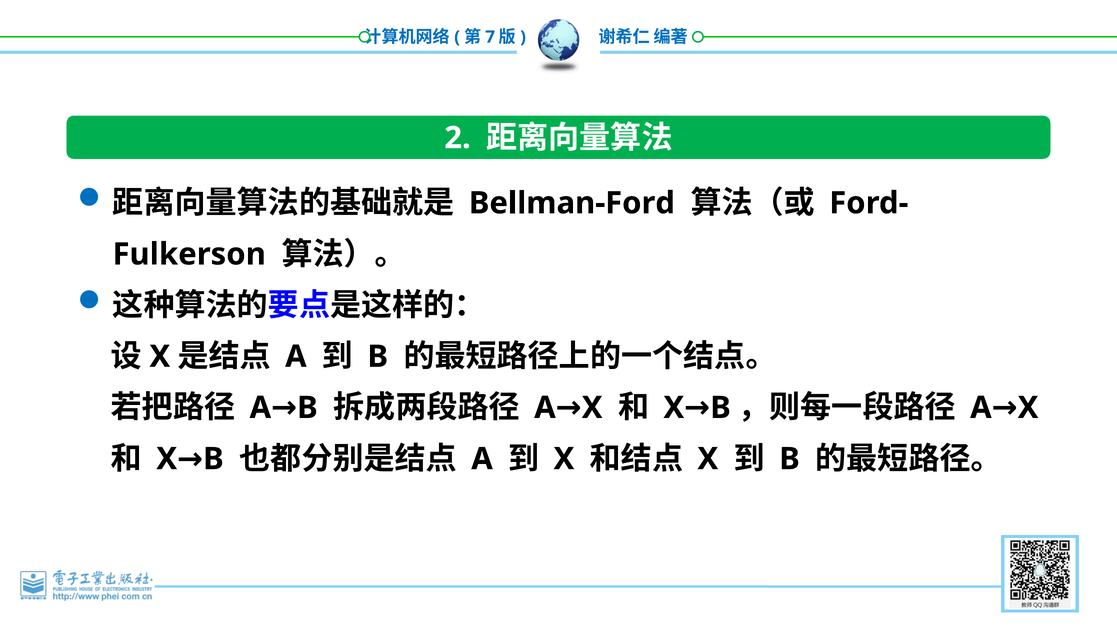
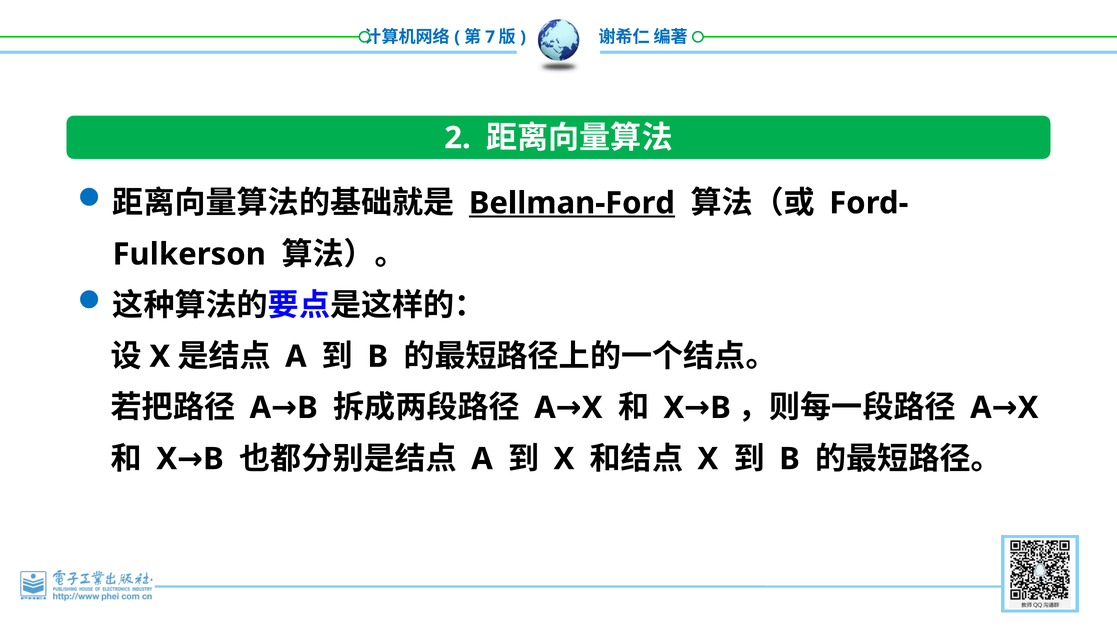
Bellman-Ford underline: none -> present (572, 203)
